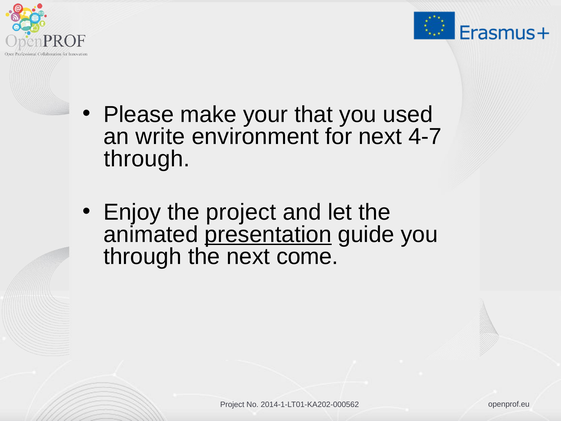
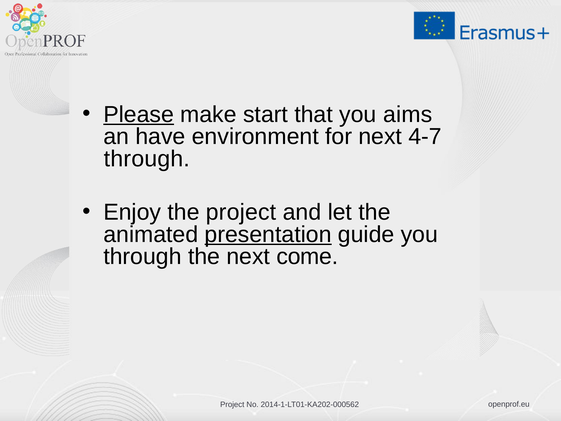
Please underline: none -> present (139, 114)
your: your -> start (266, 114)
used: used -> aims (408, 114)
write: write -> have (160, 137)
